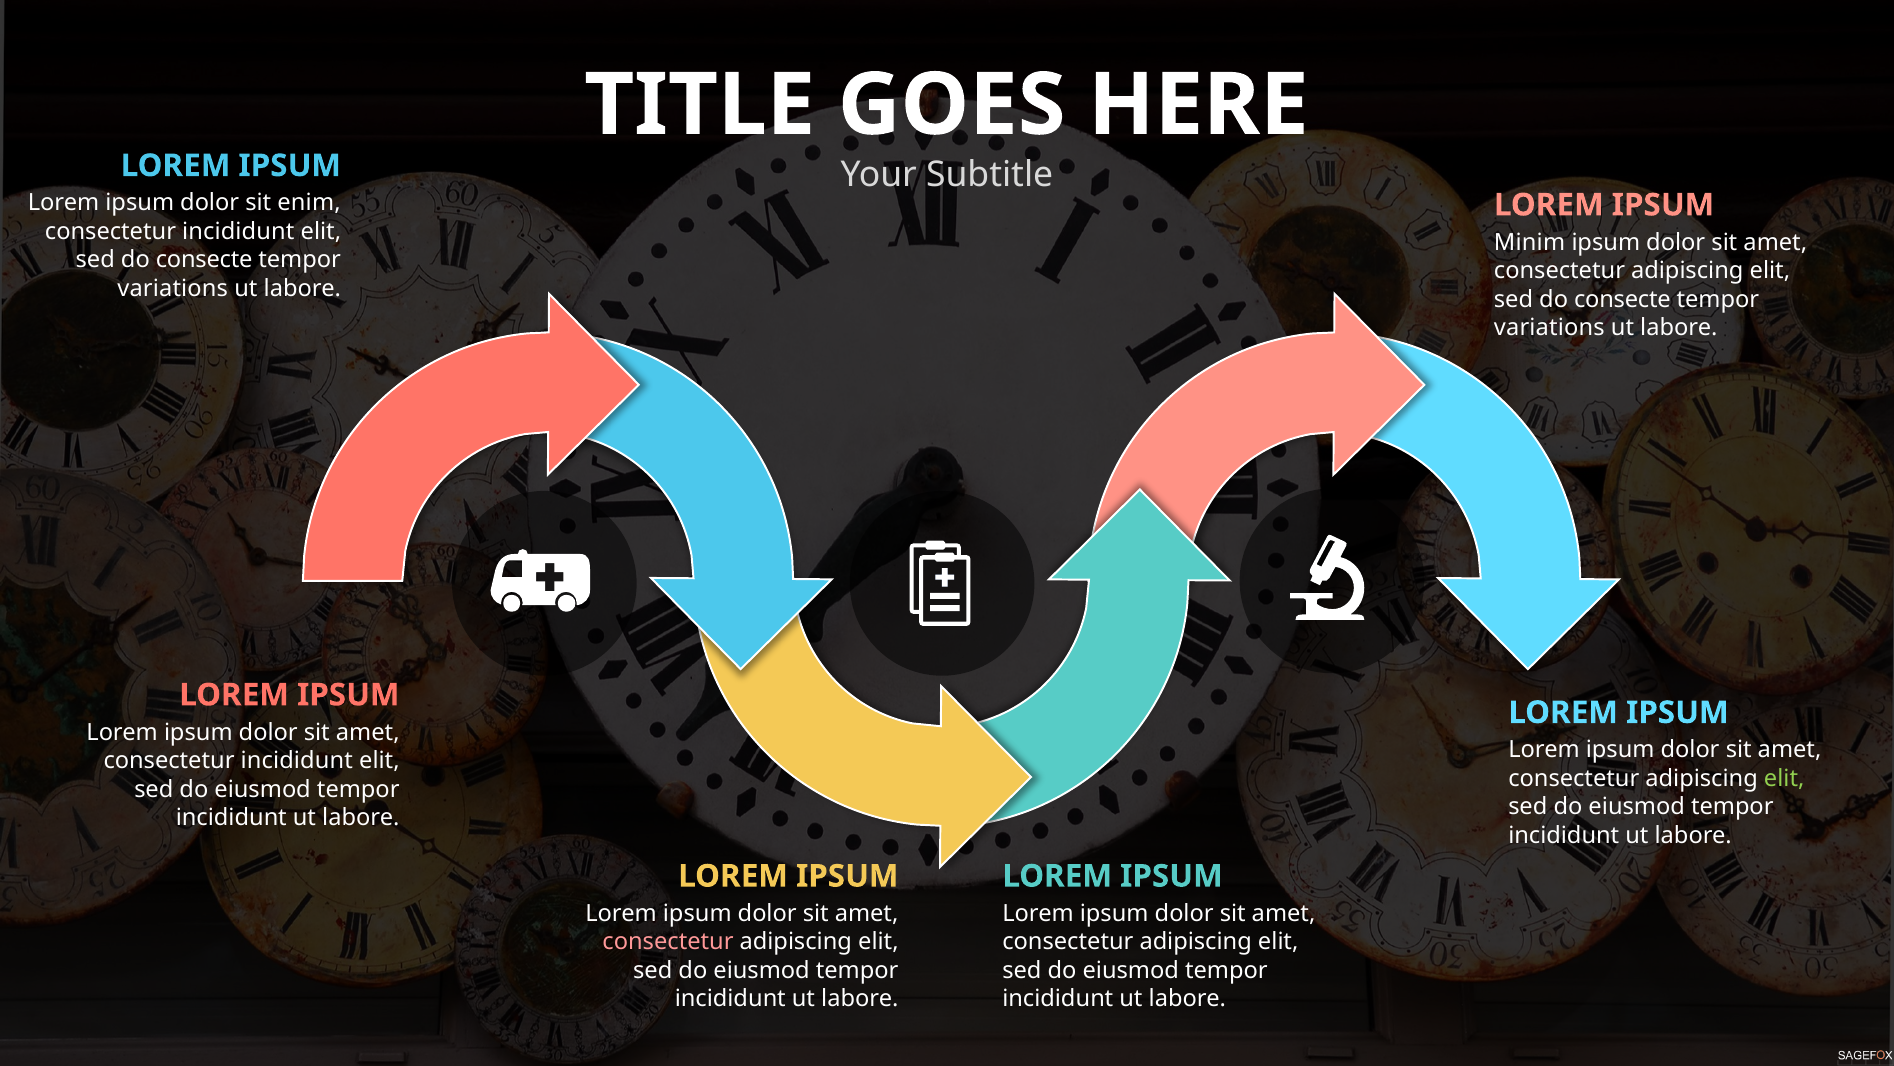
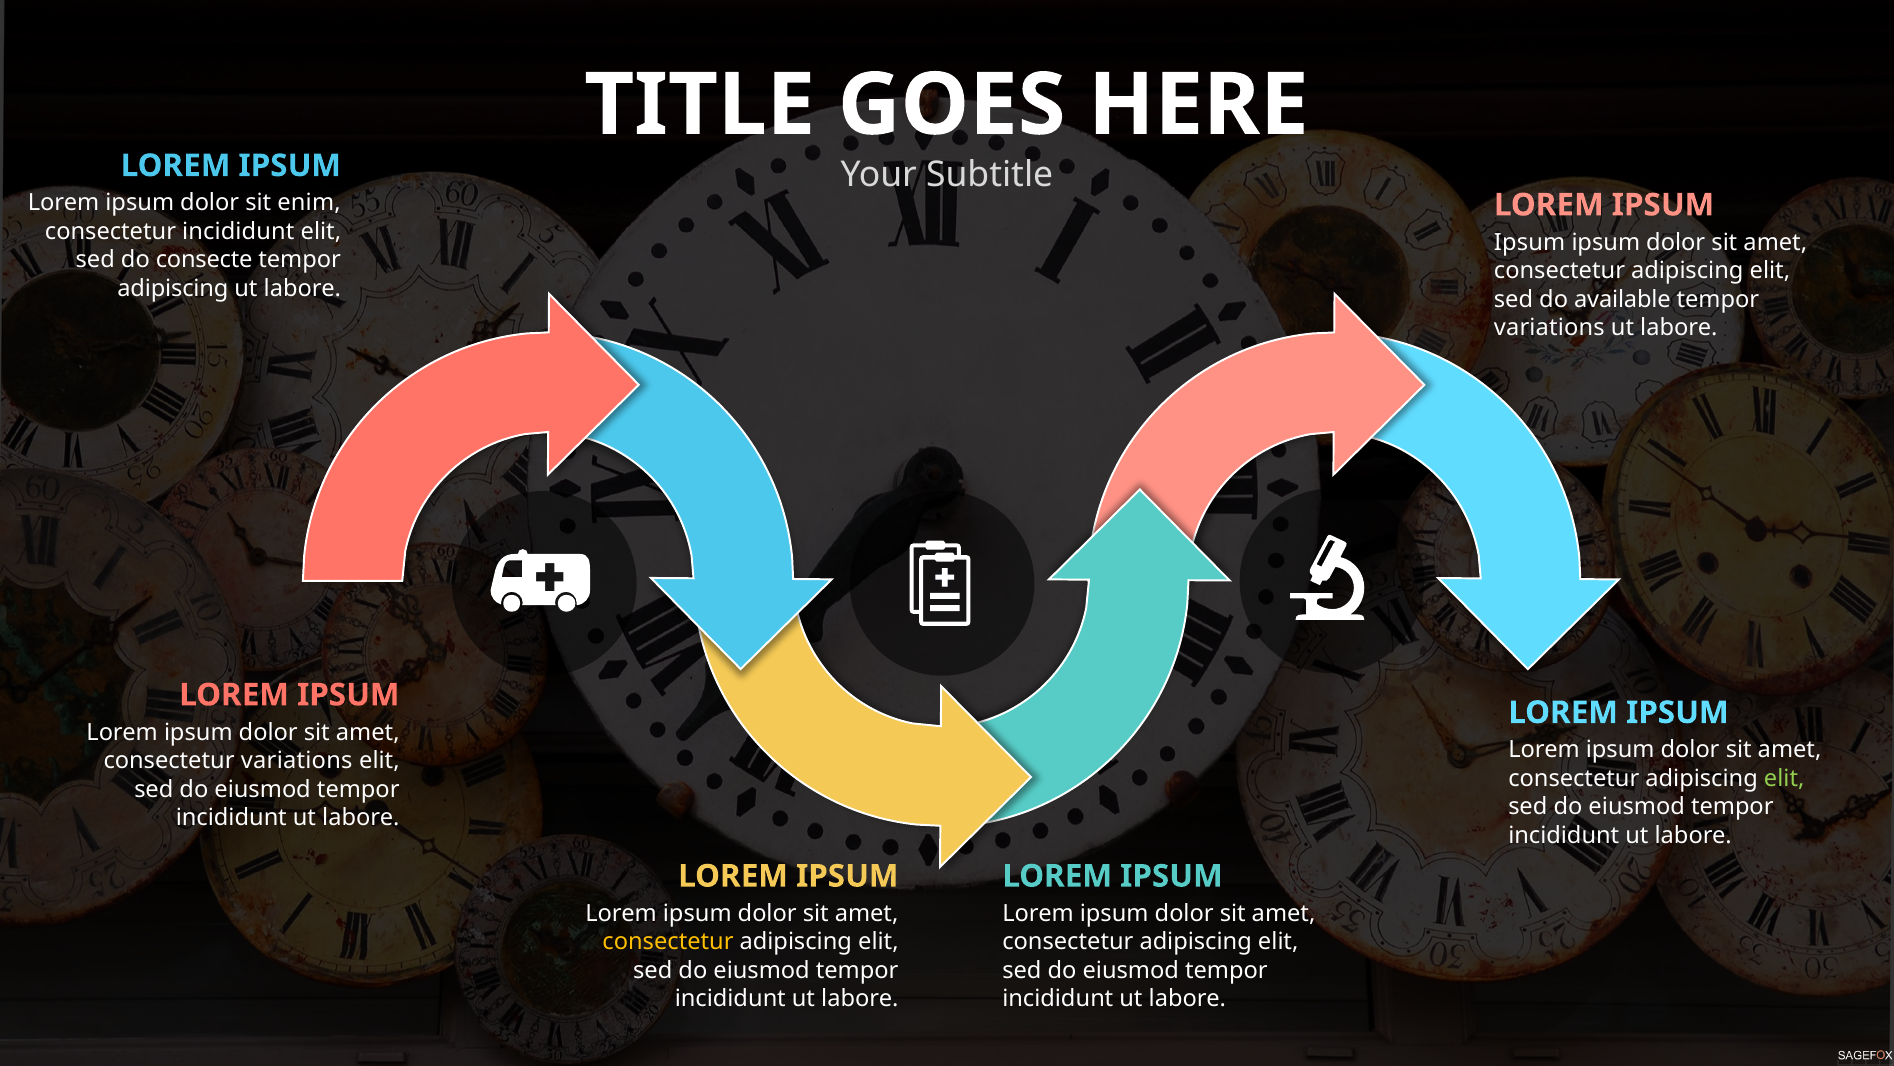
Minim: Minim -> Ipsum (1530, 242)
variations: variations -> adipiscing (173, 288)
consecte: consecte -> available (1622, 299)
incididunt: incididunt -> variations (297, 760)
consectetur colour: pink -> yellow (668, 941)
